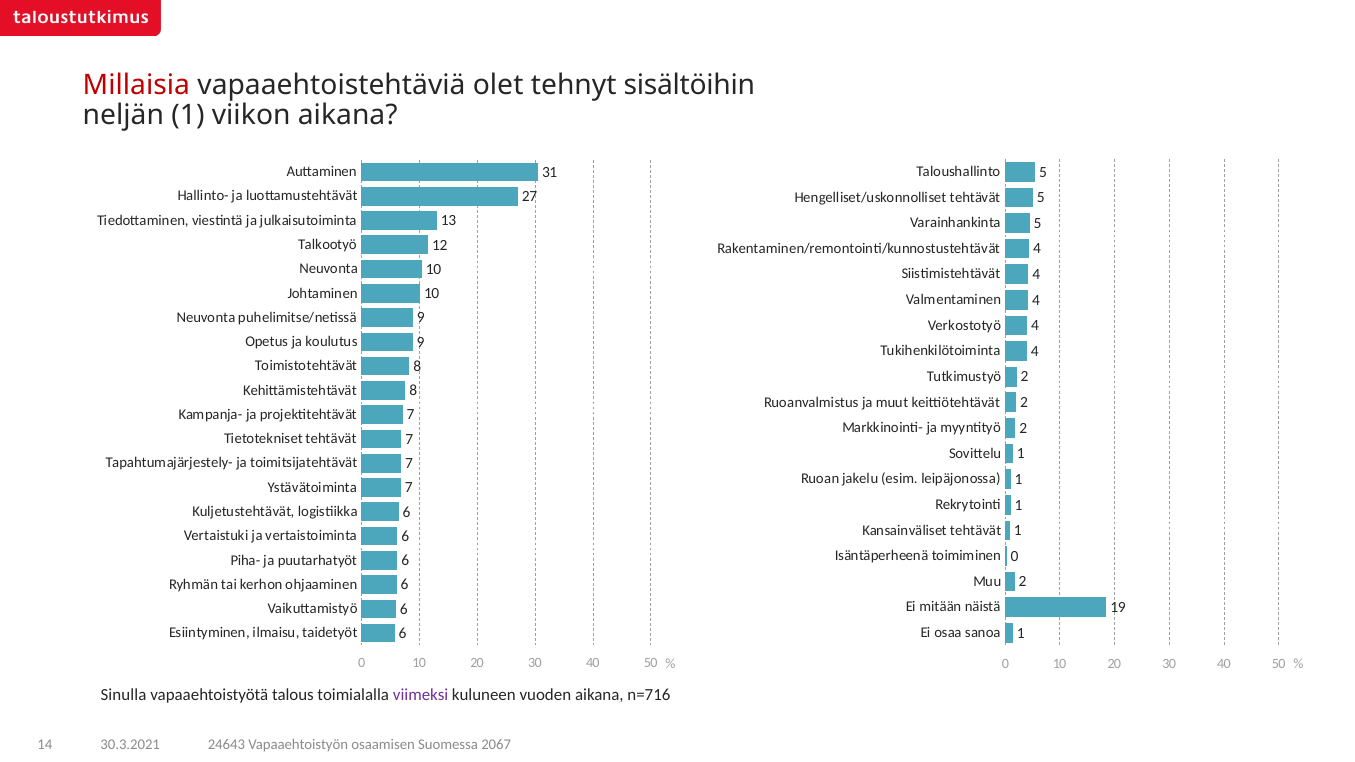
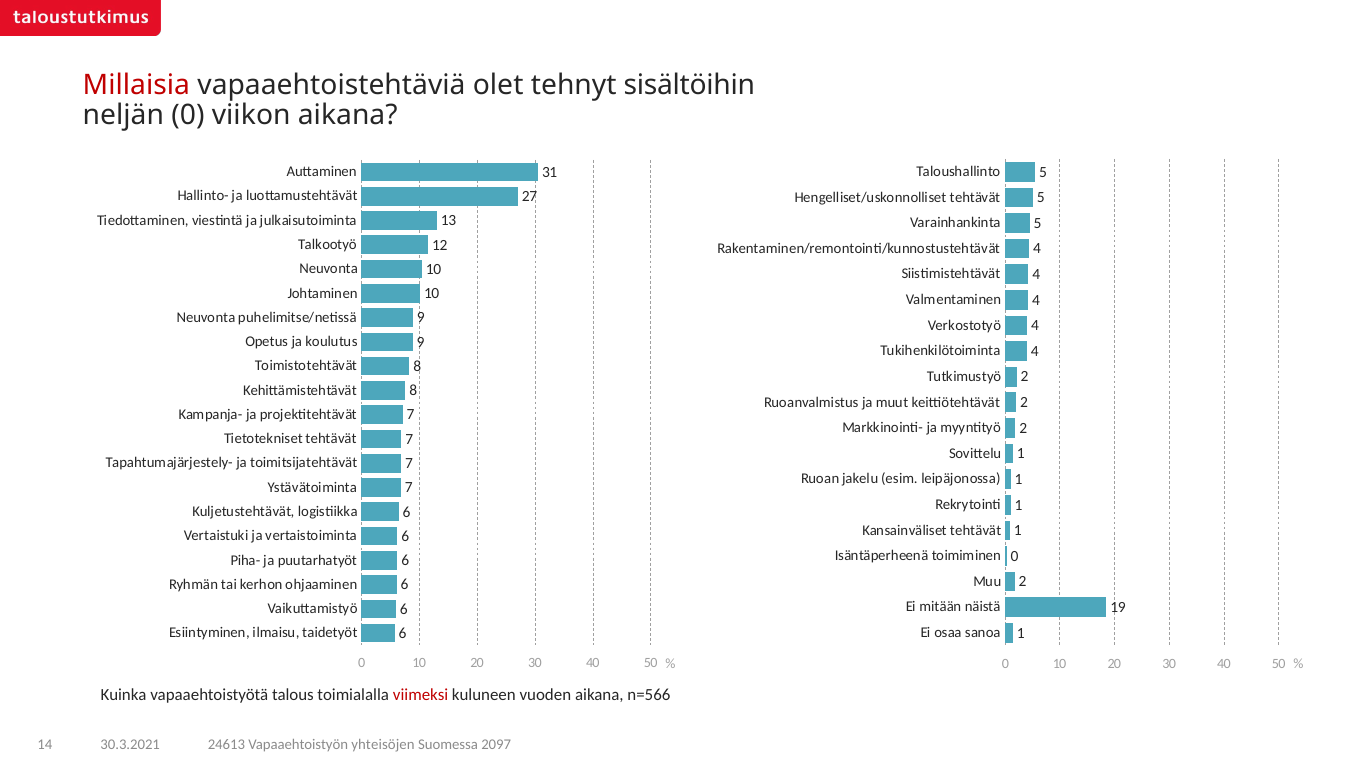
neljän 1: 1 -> 0 (188, 115)
Sinulla: Sinulla -> Kuinka (124, 695)
viimeksi colour: purple -> red (421, 695)
n=716: n=716 -> n=566 (649, 695)
24643: 24643 -> 24613 (226, 745)
osaamisen: osaamisen -> yhteisöjen (383, 745)
2067: 2067 -> 2097 (496, 745)
